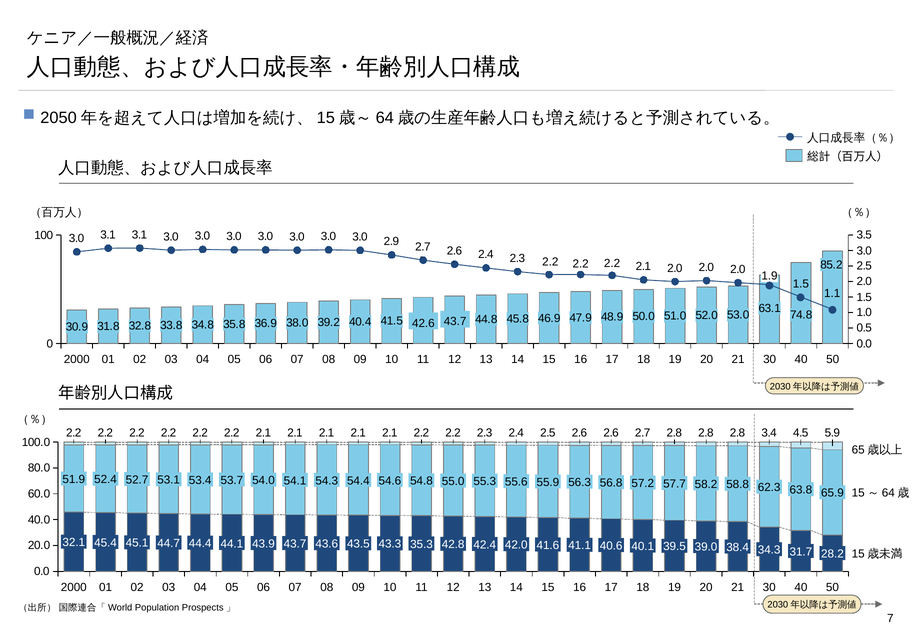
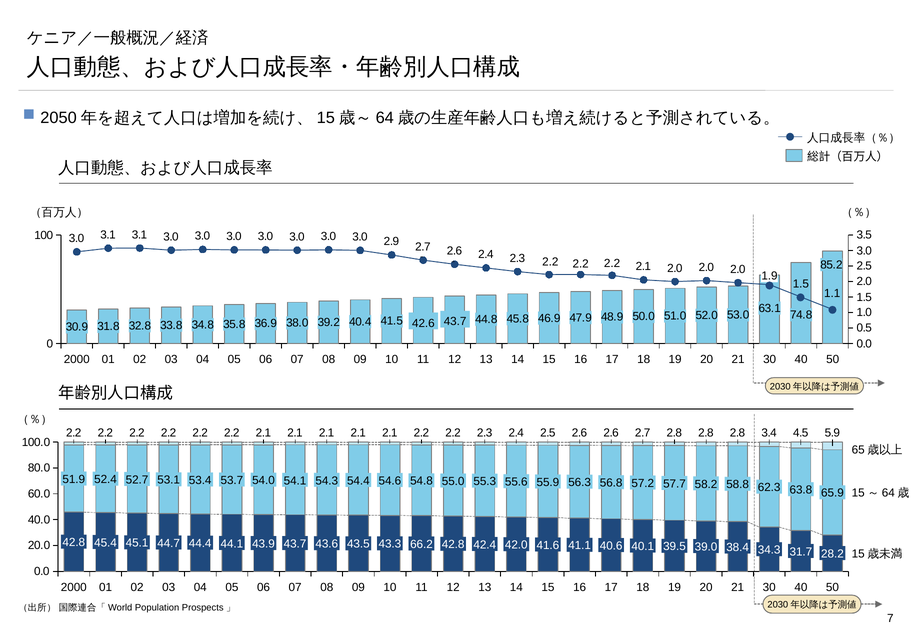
32.1: 32.1 -> 42.8 (74, 542)
35.3: 35.3 -> 66.2 (421, 544)
